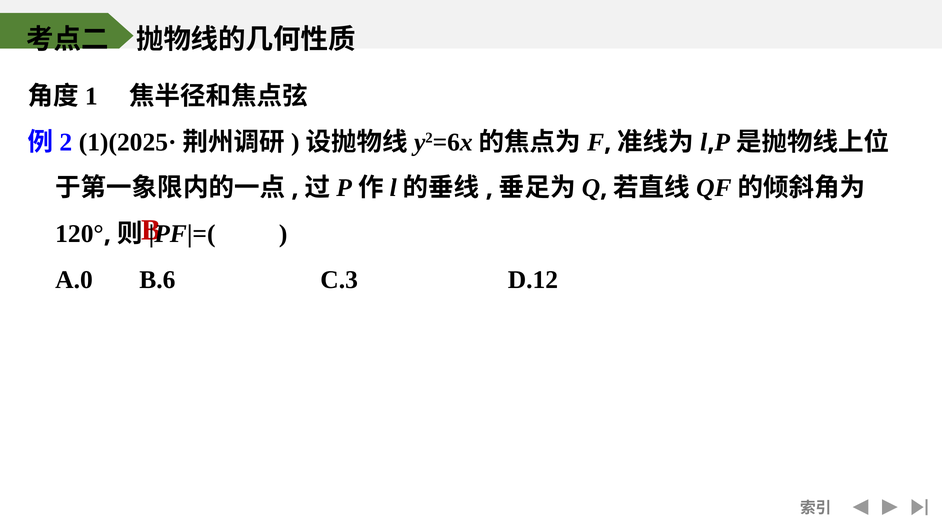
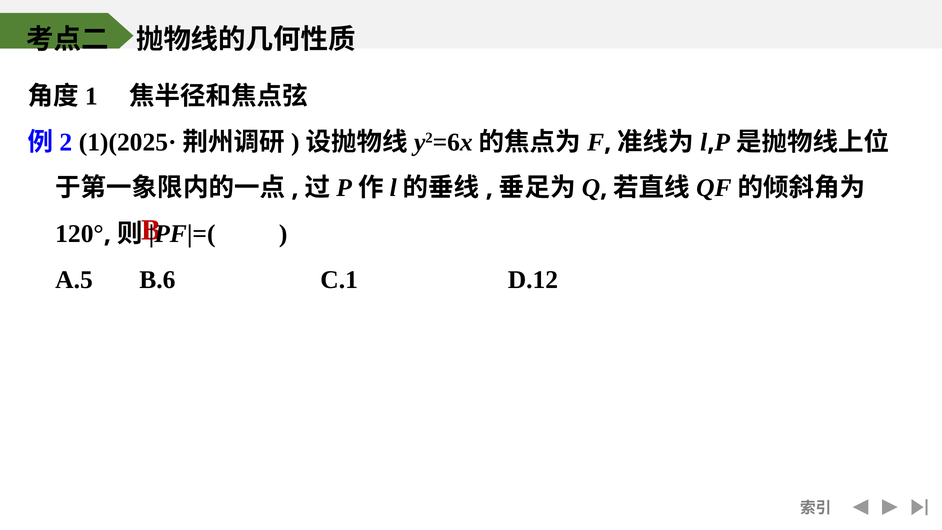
A.0: A.0 -> A.5 (74, 280)
C.3: C.3 -> C.1 (339, 280)
